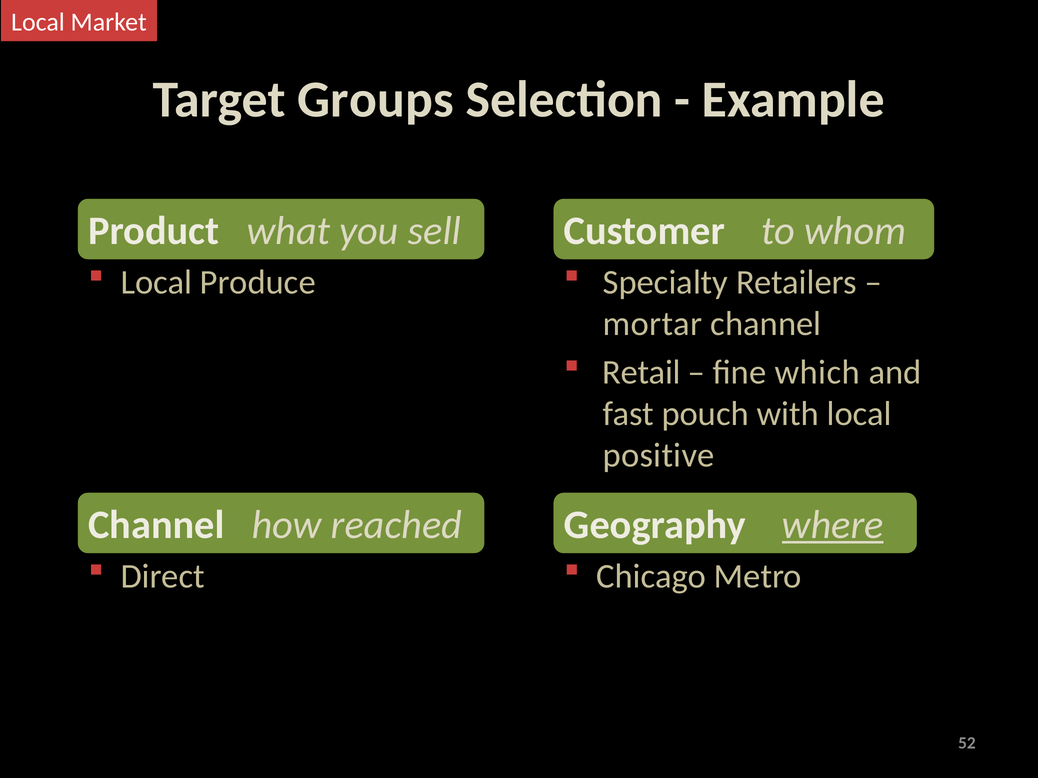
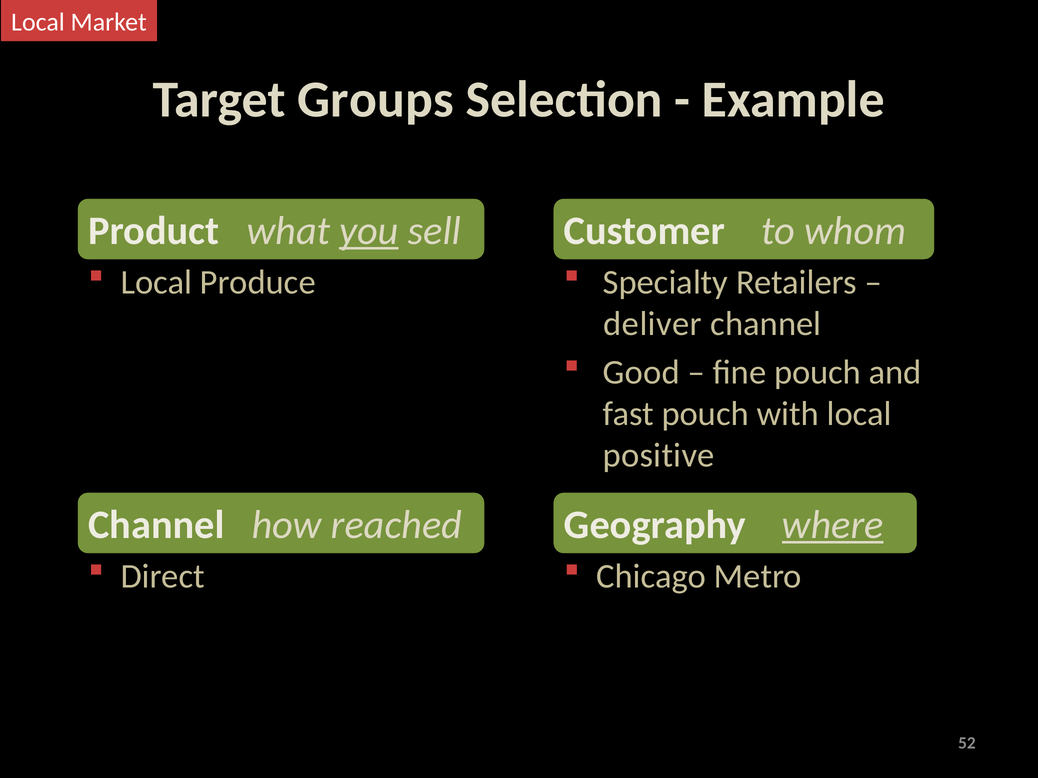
you underline: none -> present (369, 231)
mortar: mortar -> deliver (653, 324)
Retail: Retail -> Good (641, 373)
fine which: which -> pouch (818, 373)
